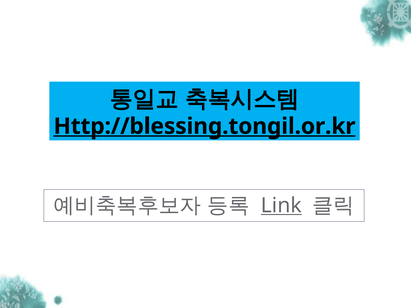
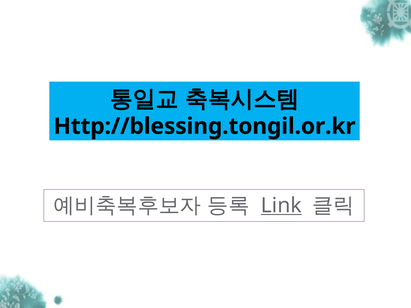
Http://blessing.tongil.or.kr underline: present -> none (204, 126)
